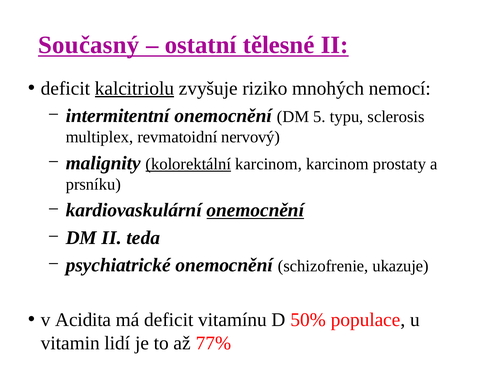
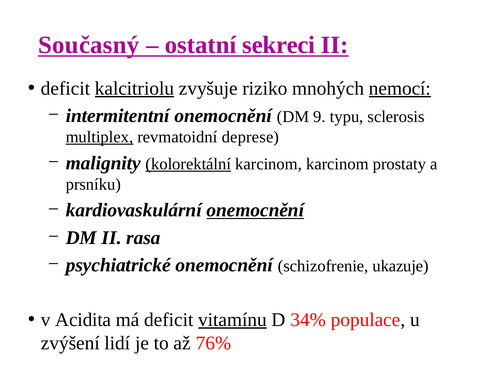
tělesné: tělesné -> sekreci (279, 45)
nemocí underline: none -> present (400, 88)
5: 5 -> 9 (319, 117)
multiplex underline: none -> present (100, 137)
nervový: nervový -> deprese (250, 137)
teda: teda -> rasa (143, 237)
vitamínu underline: none -> present (232, 320)
50%: 50% -> 34% (308, 320)
vitamin: vitamin -> zvýšení (70, 343)
77%: 77% -> 76% (213, 343)
